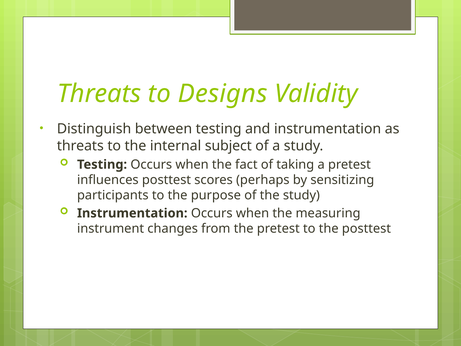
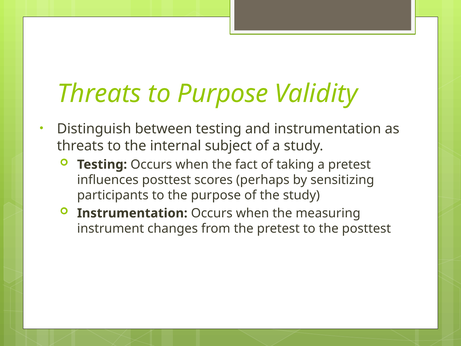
to Designs: Designs -> Purpose (223, 94)
